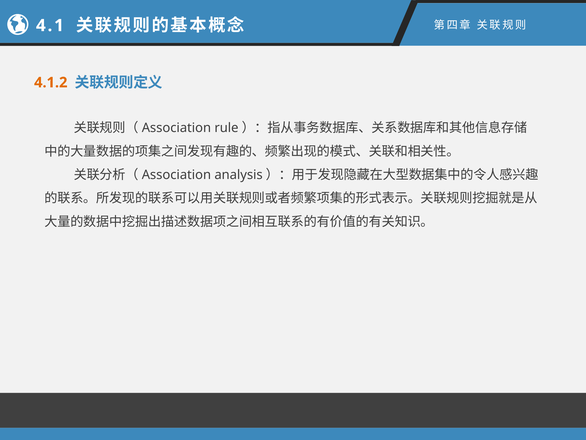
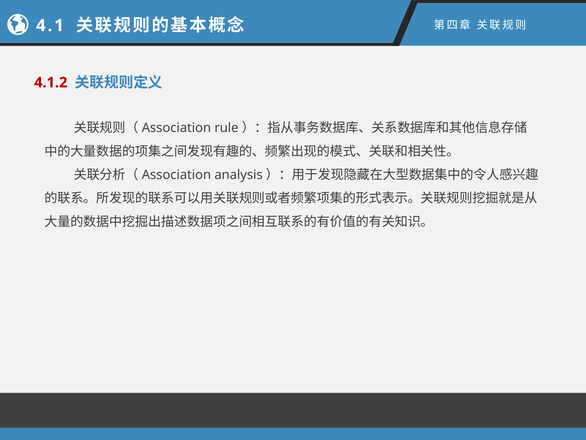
4.1.2 colour: orange -> red (51, 82)
